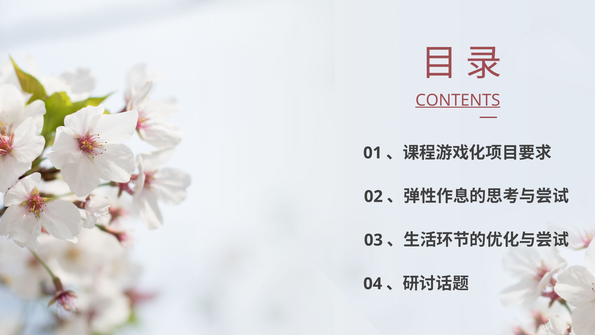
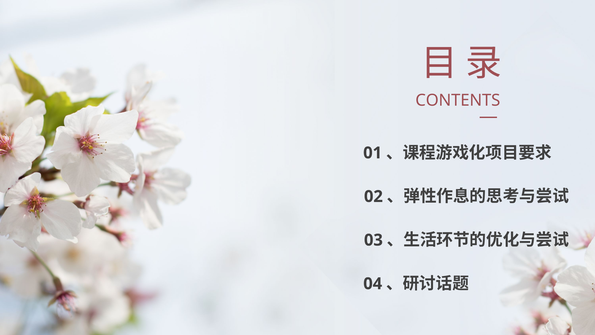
CONTENTS underline: present -> none (458, 100)
